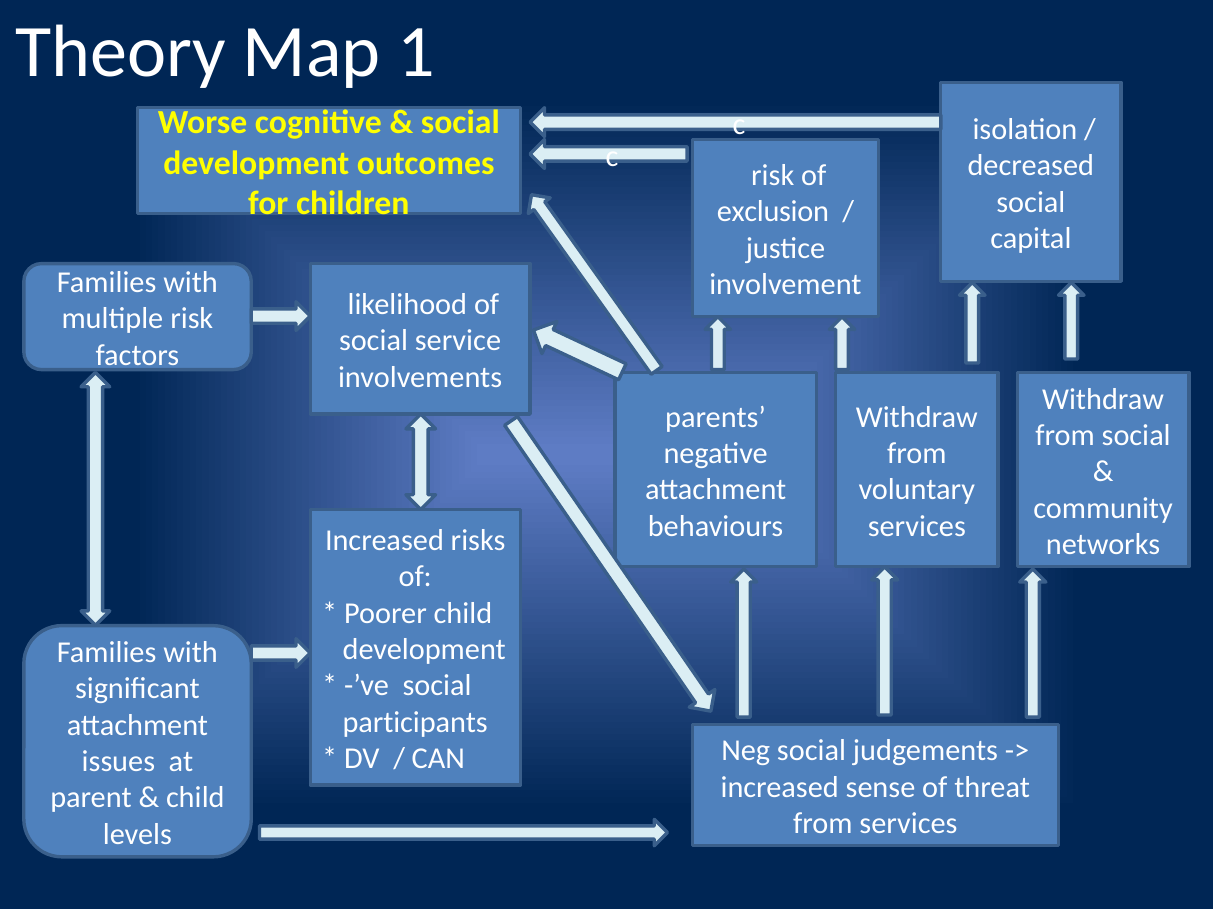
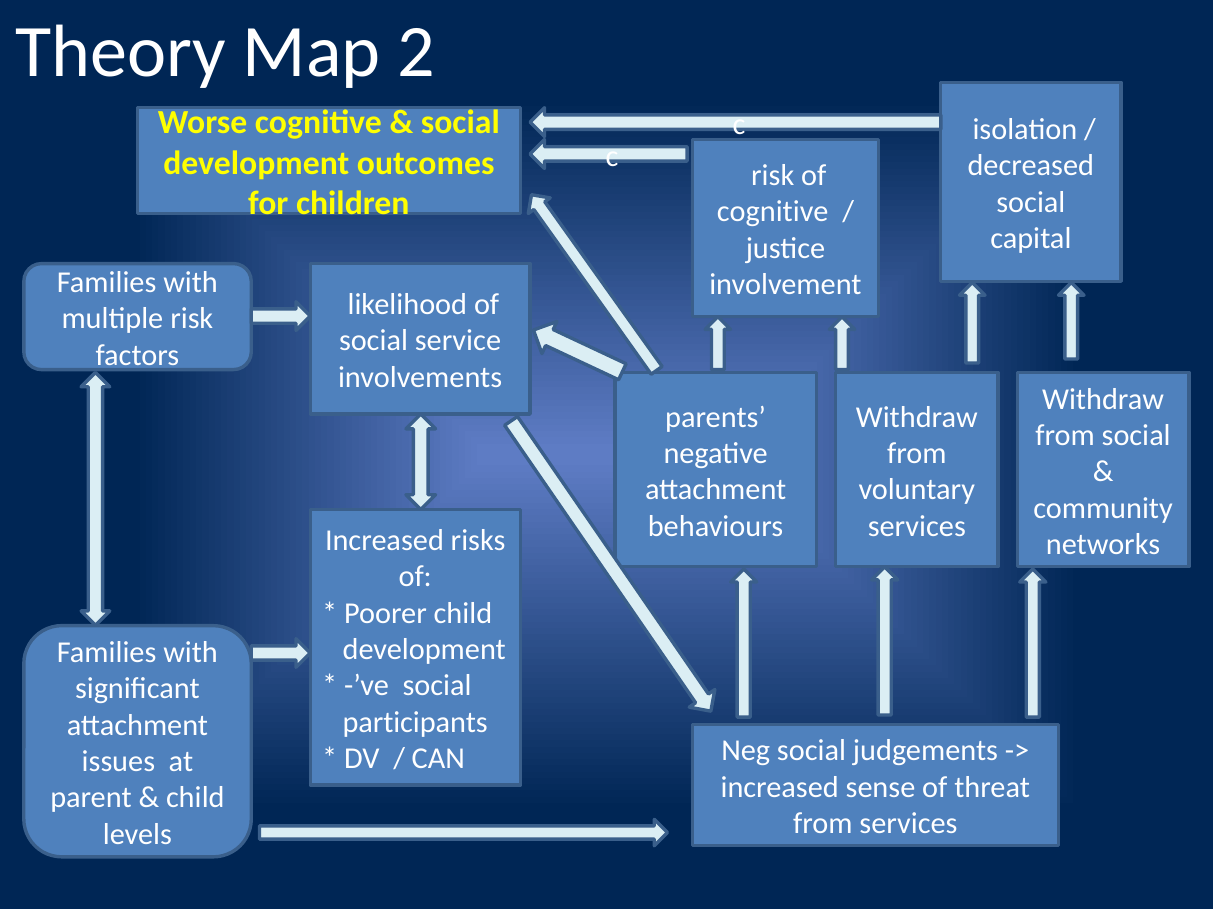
1: 1 -> 2 (416, 52)
exclusion: exclusion -> cognitive (773, 212)
